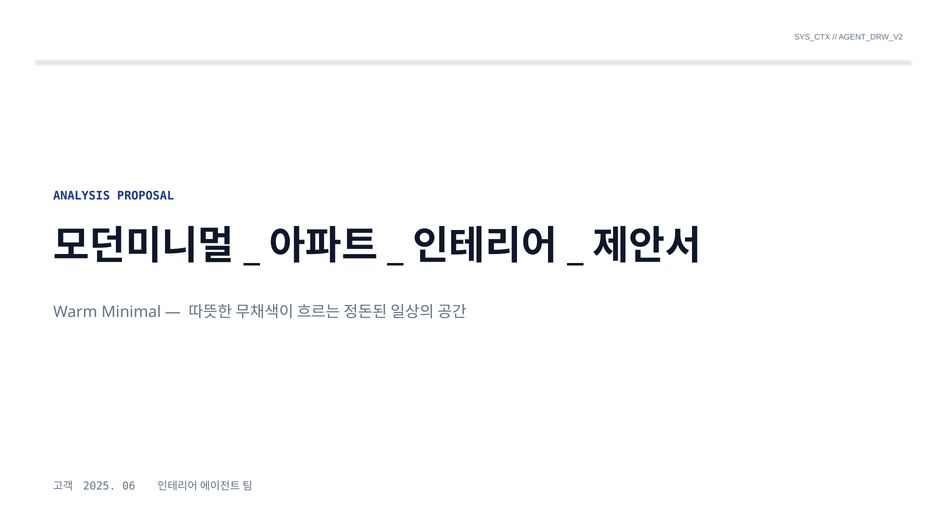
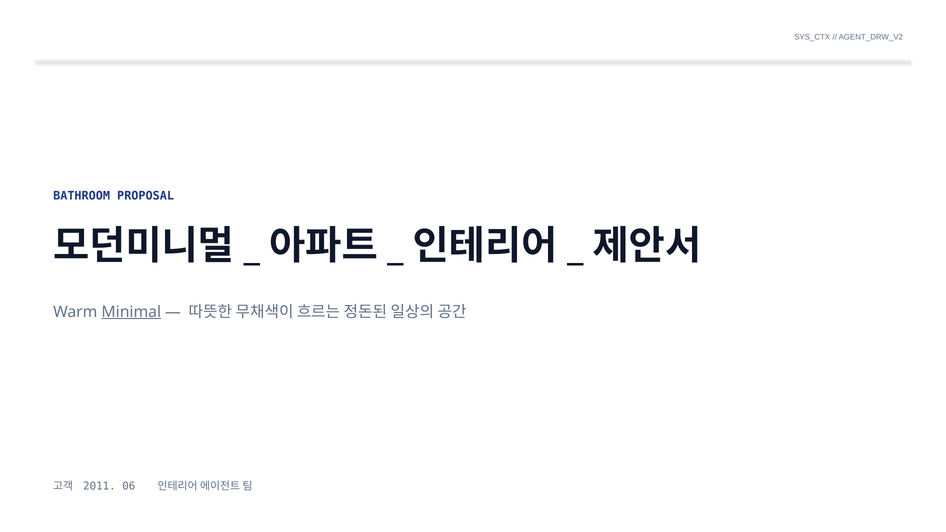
ANALYSIS: ANALYSIS -> BATHROOM (82, 196)
Minimal underline: none -> present (131, 312)
2025: 2025 -> 2011 (99, 486)
